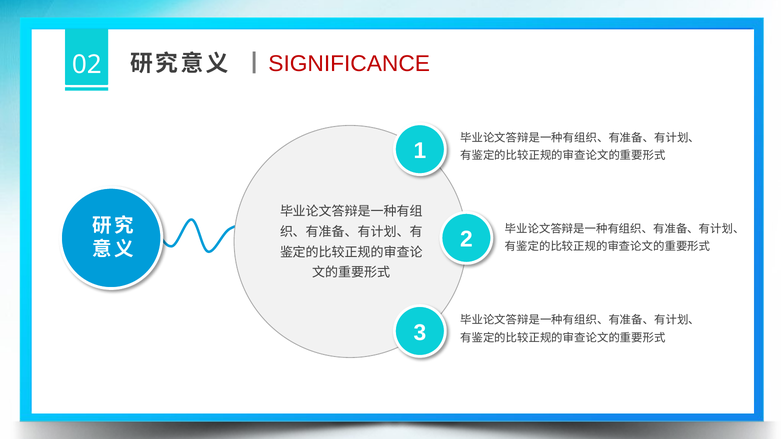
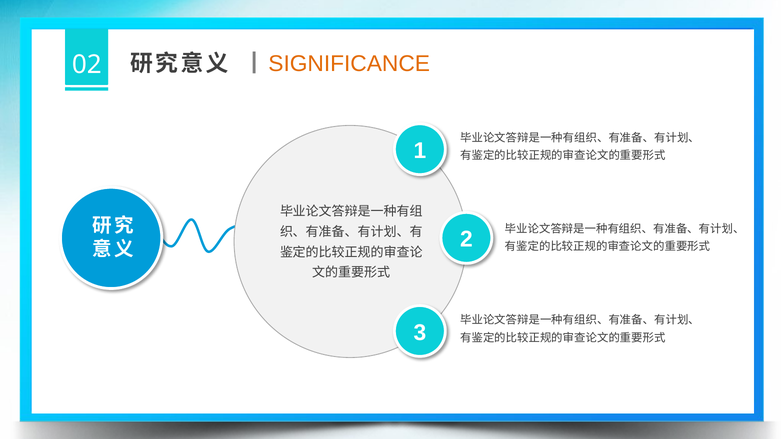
SIGNIFICANCE colour: red -> orange (349, 64)
